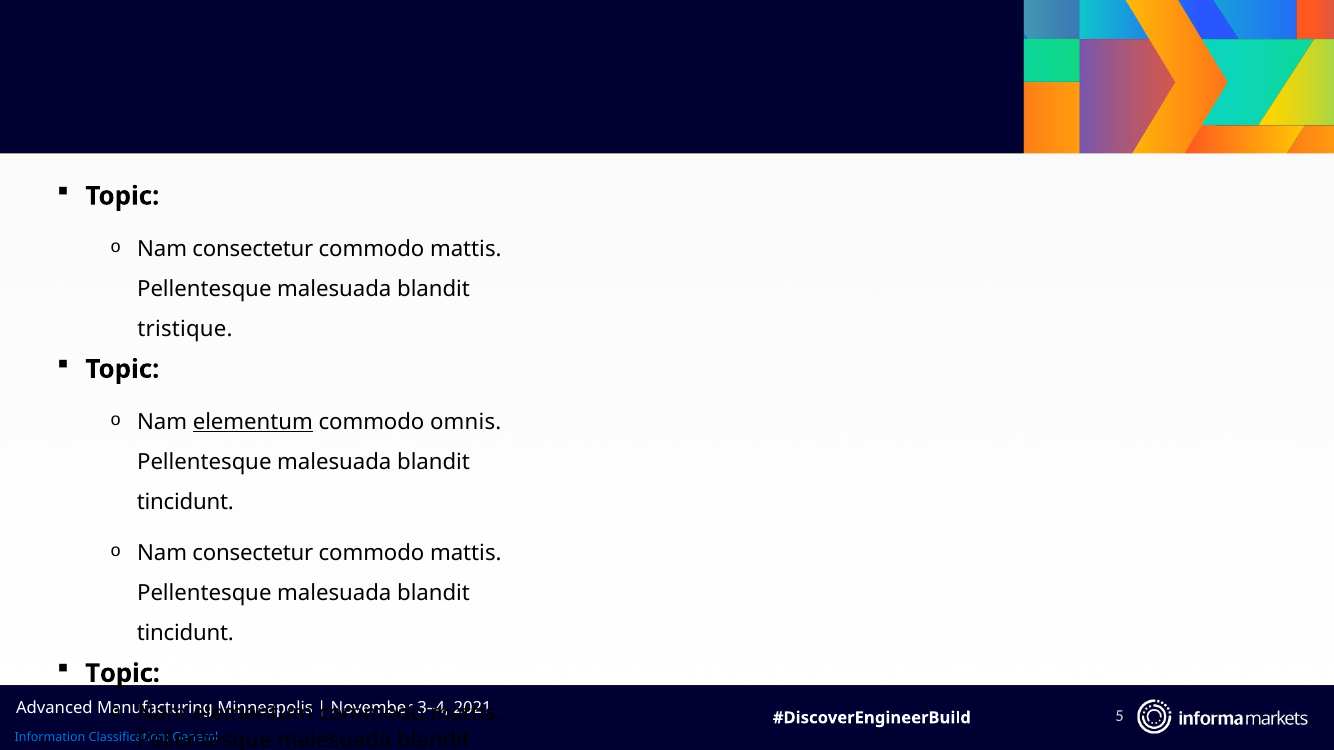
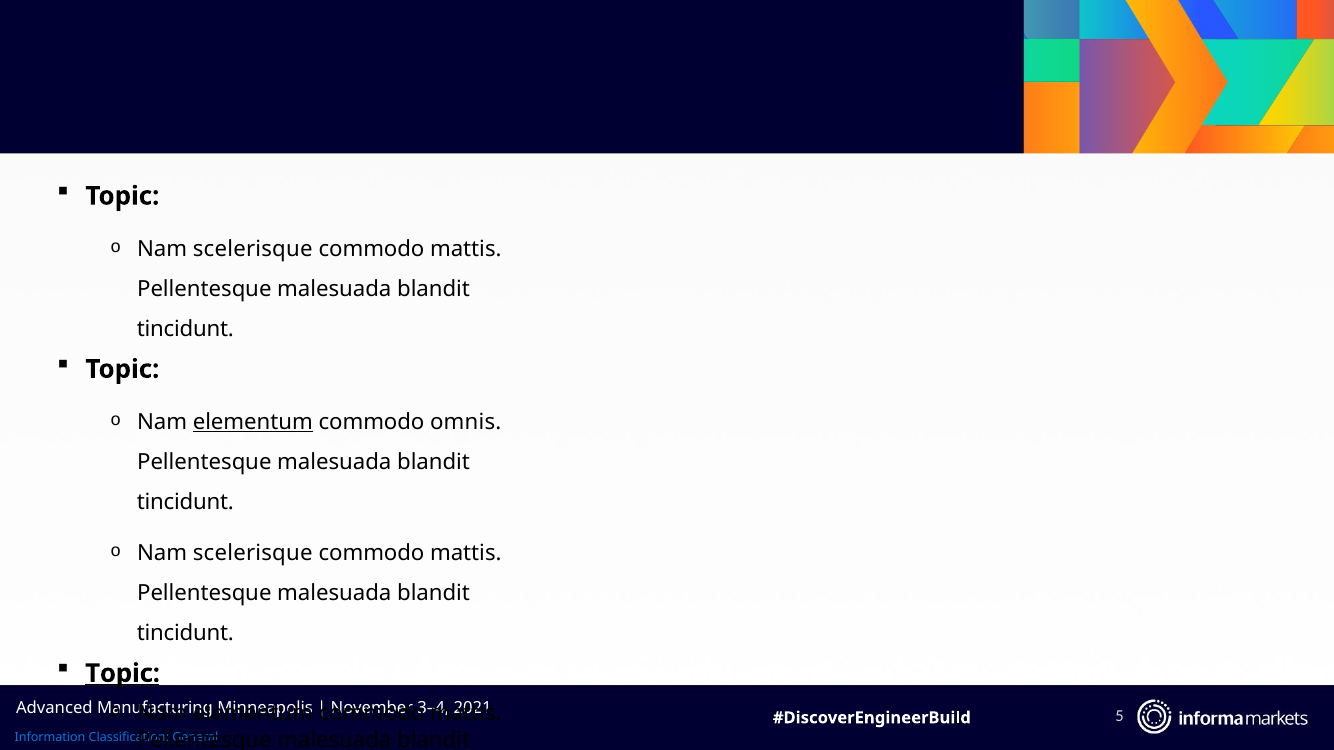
consectetur: consectetur -> scelerisque (253, 249)
tristique: tristique -> tincidunt (185, 329)
consectetur: consectetur -> scelerisque (253, 553)
Topic underline: none -> present (123, 674)
